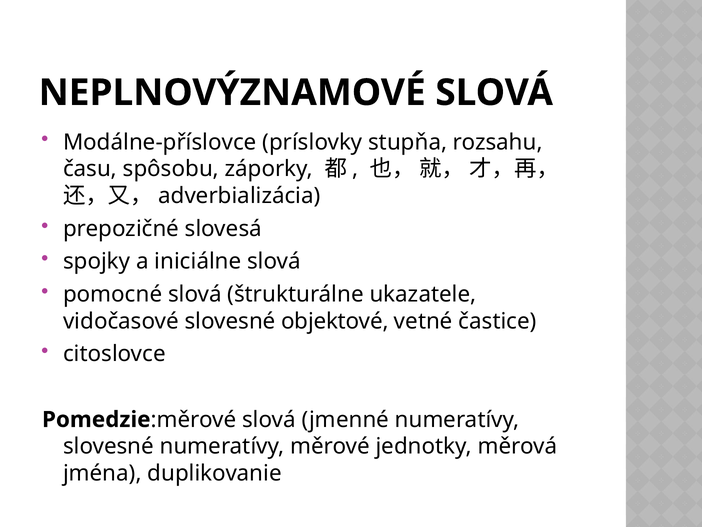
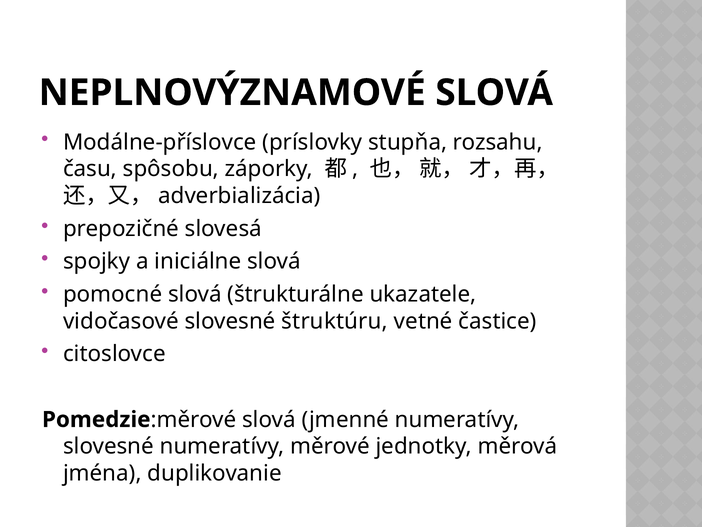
objektové: objektové -> štruktúru (335, 321)
